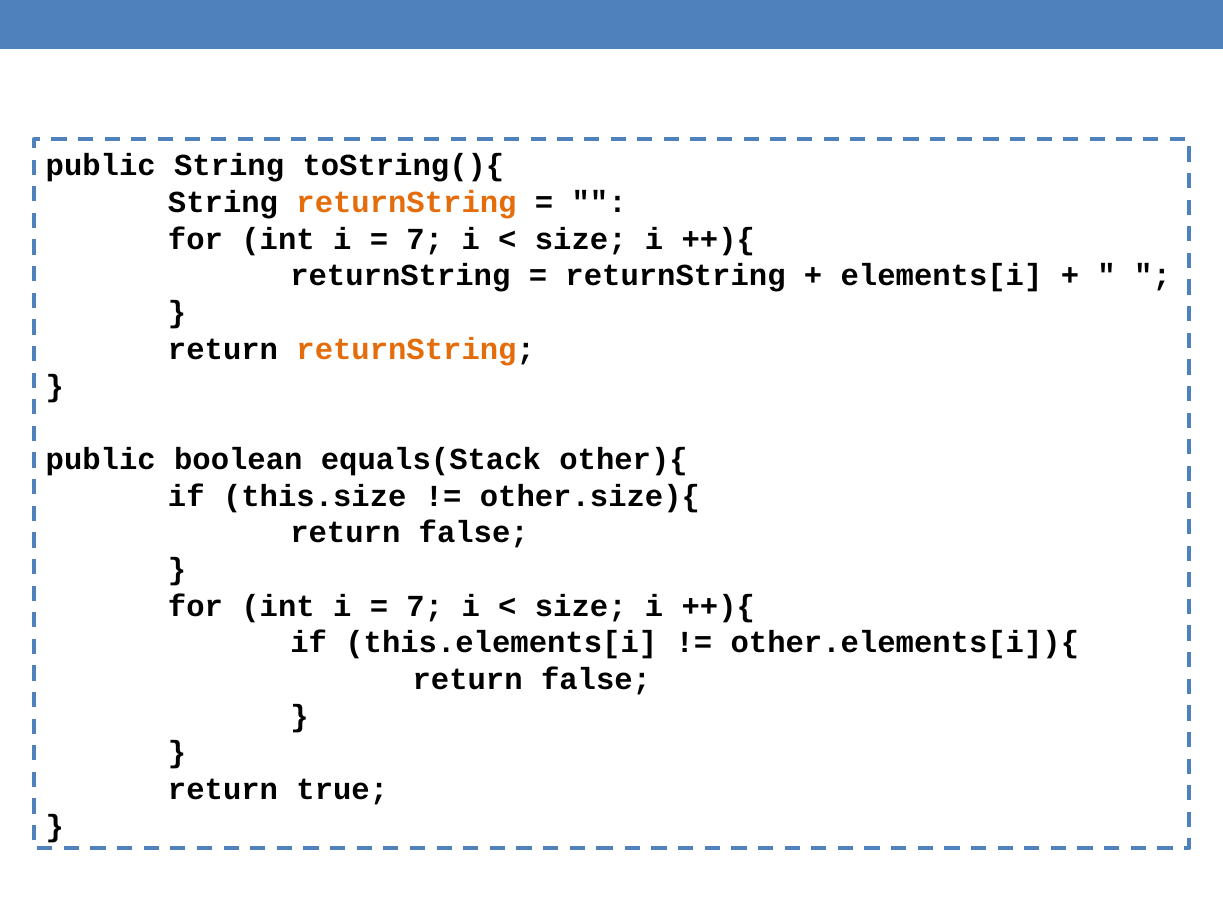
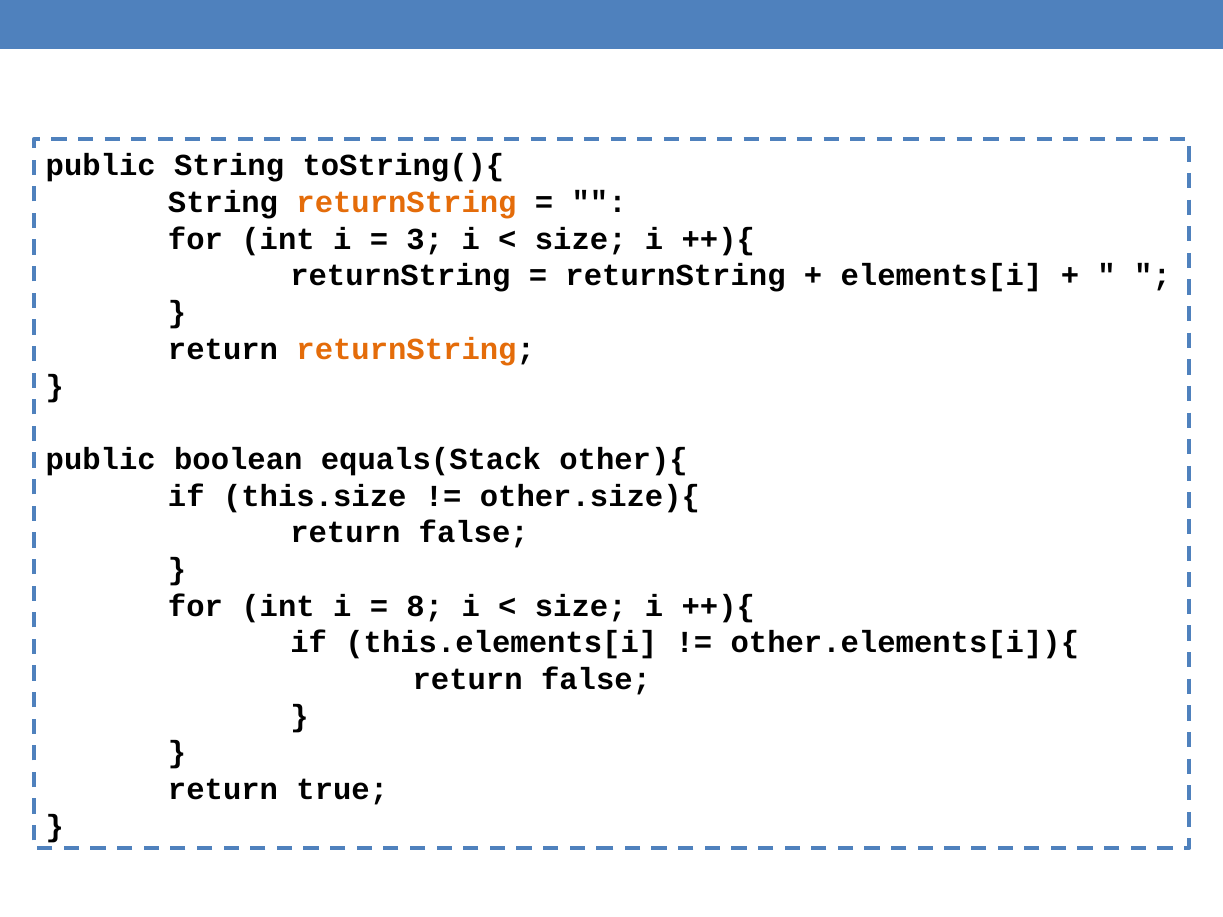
7: 7 -> 3 (425, 239)
7: 7 -> 8 (425, 606)
